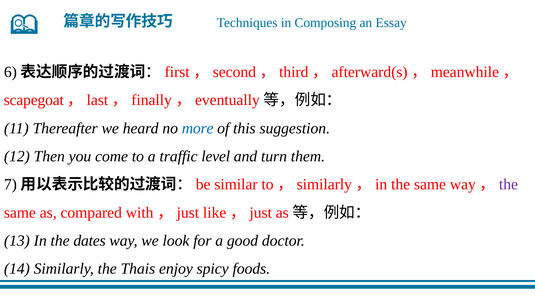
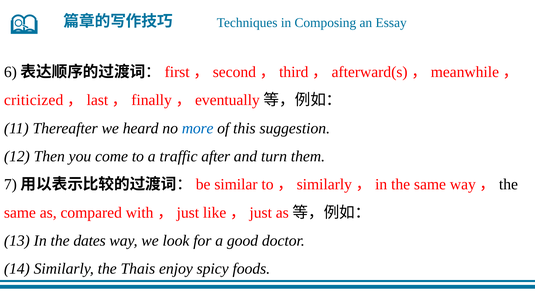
scapegoat: scapegoat -> criticized (34, 100)
level: level -> after (216, 156)
the colour: purple -> black (508, 184)
